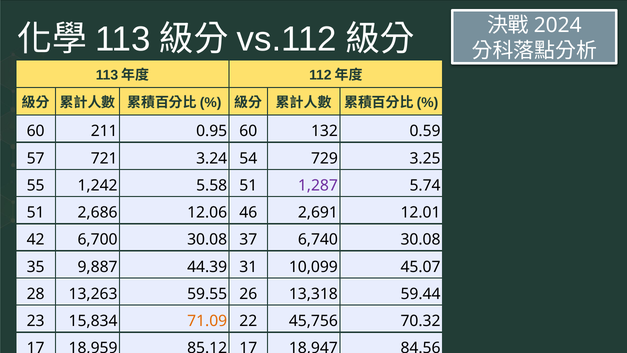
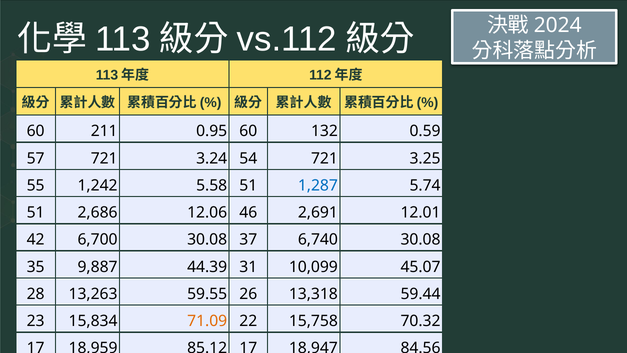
54 729: 729 -> 721 (324, 158)
1,287 colour: purple -> blue (318, 185)
45,756: 45,756 -> 15,758 (313, 321)
